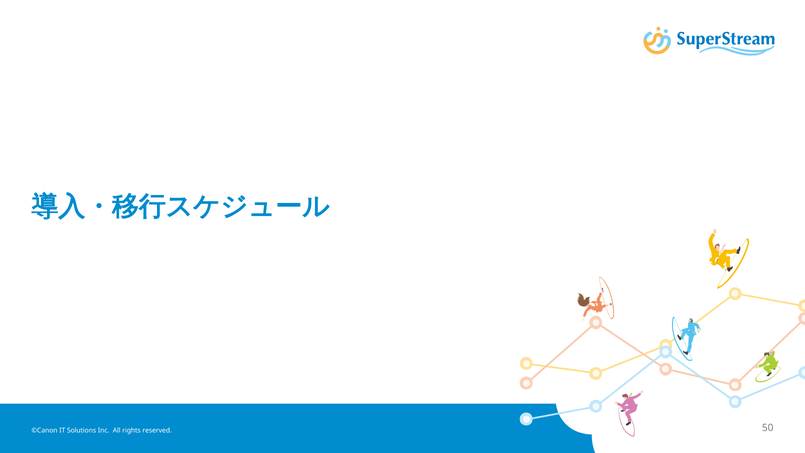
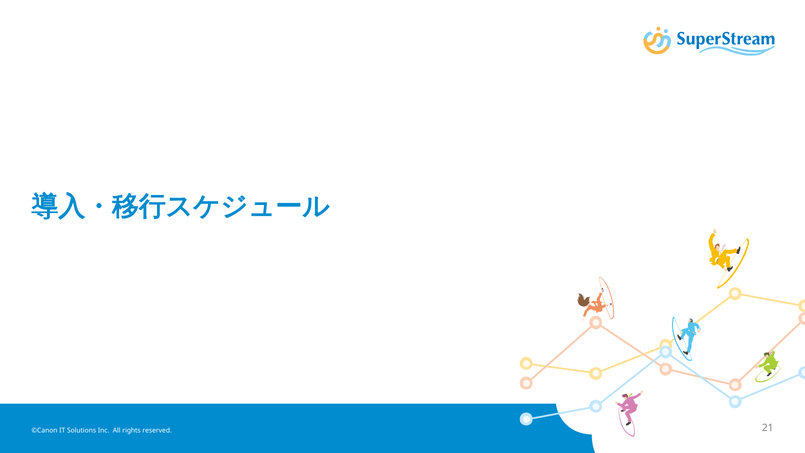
50: 50 -> 21 (768, 428)
